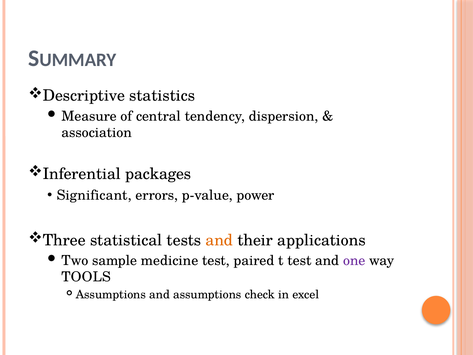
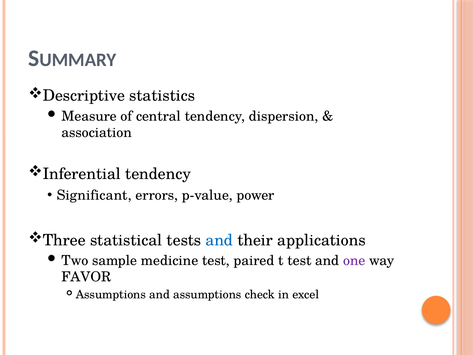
Inferential packages: packages -> tendency (158, 174)
and colour: orange -> blue (219, 240)
TOOLS: TOOLS -> FAVOR (86, 277)
